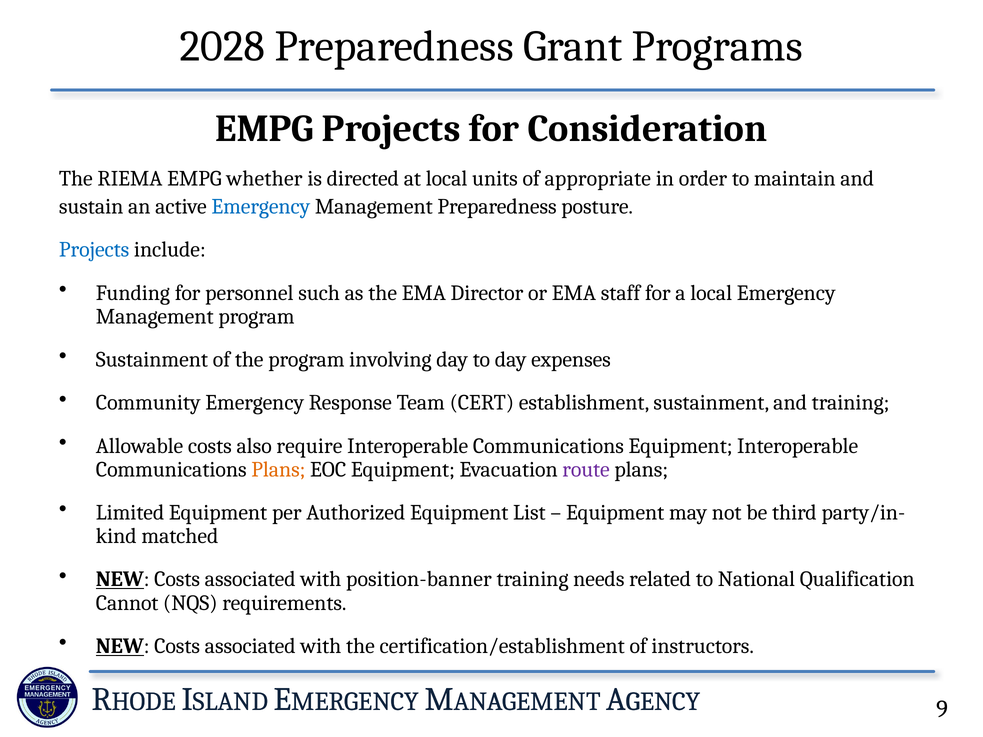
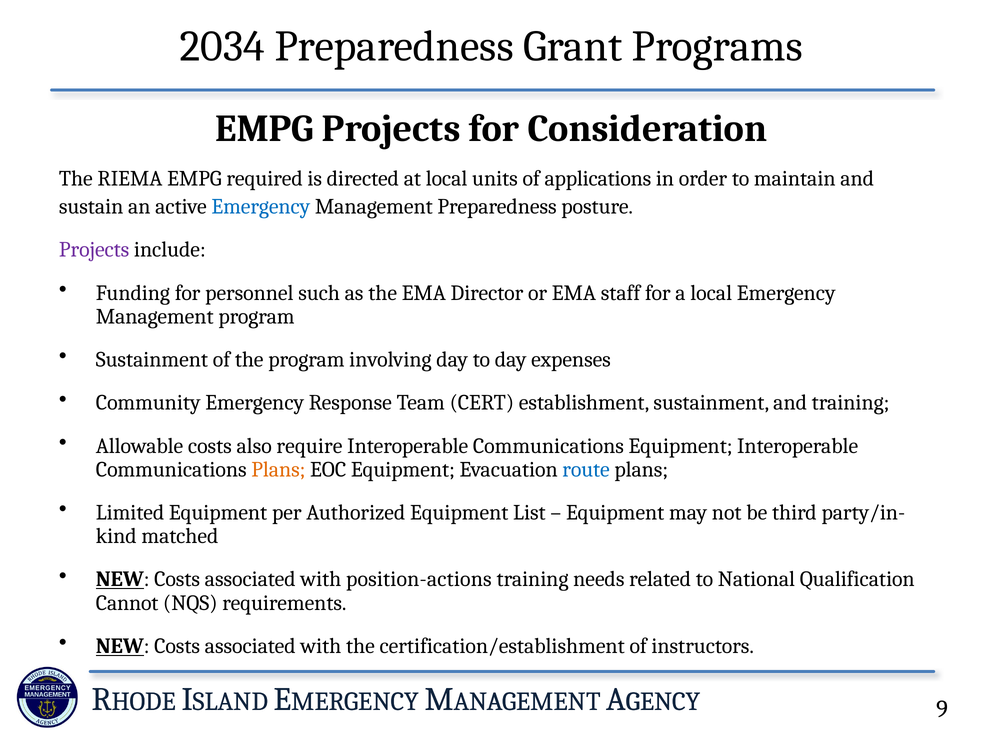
2028: 2028 -> 2034 (222, 46)
whether: whether -> required (265, 178)
appropriate: appropriate -> applications (598, 178)
Projects colour: blue -> purple (94, 250)
route colour: purple -> blue (586, 470)
position-banner: position-banner -> position-actions (419, 579)
